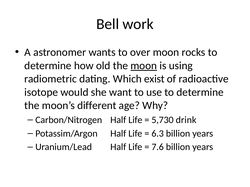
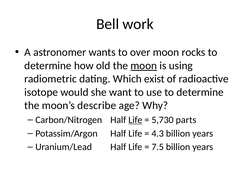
different: different -> describe (97, 106)
Life underline: none -> present (135, 120)
drink: drink -> parts (186, 120)
6.3: 6.3 -> 4.3 (158, 134)
7.6: 7.6 -> 7.5 (158, 147)
